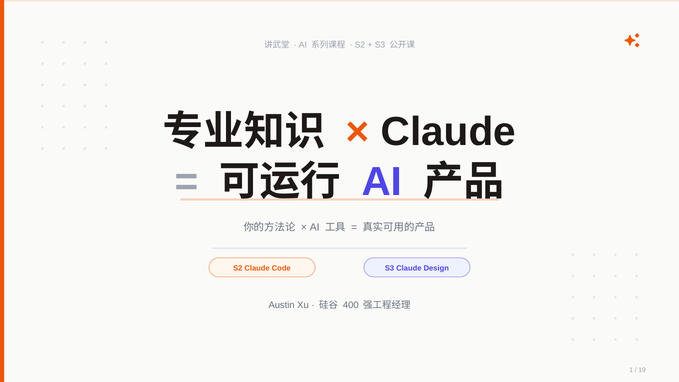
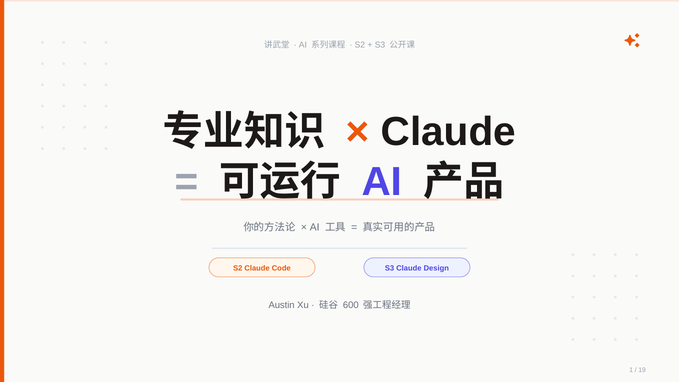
400: 400 -> 600 (351, 305)
